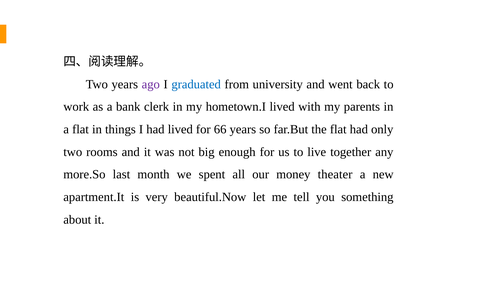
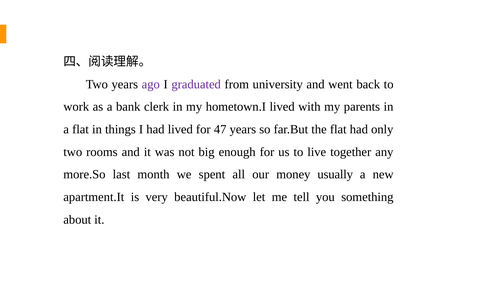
graduated colour: blue -> purple (196, 84)
66: 66 -> 47 (220, 130)
theater: theater -> usually (335, 175)
